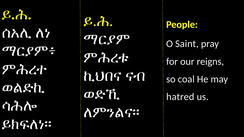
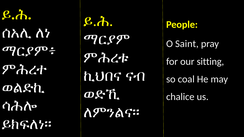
reigns: reigns -> sitting (210, 62)
hatred: hatred -> chalice (180, 97)
